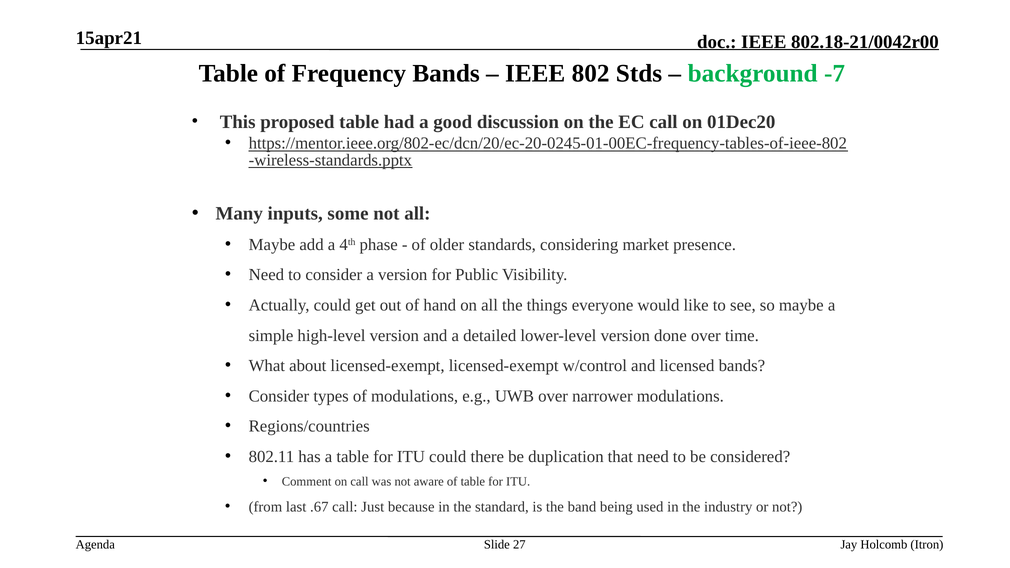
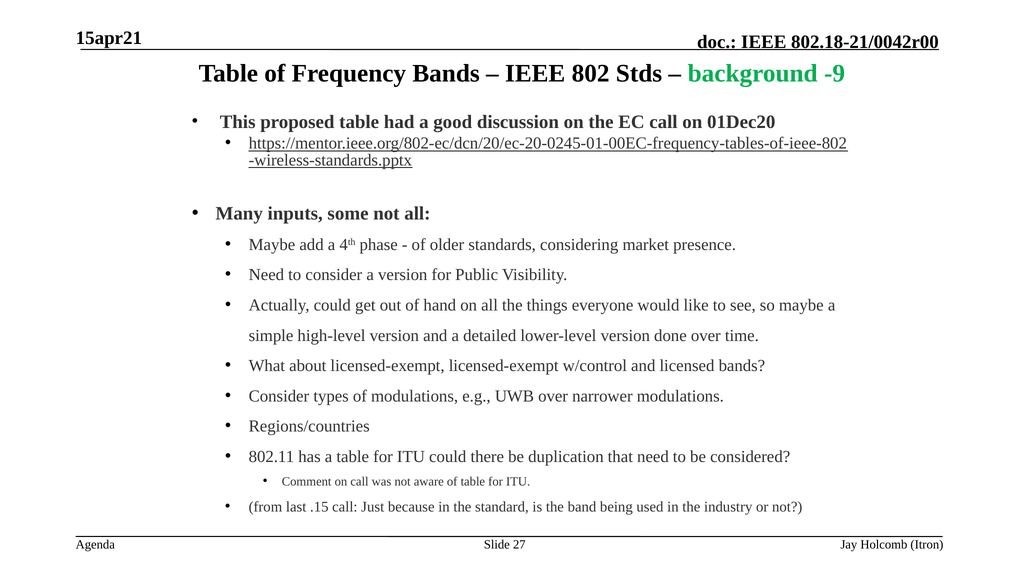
-7: -7 -> -9 (835, 73)
.67: .67 -> .15 (319, 507)
